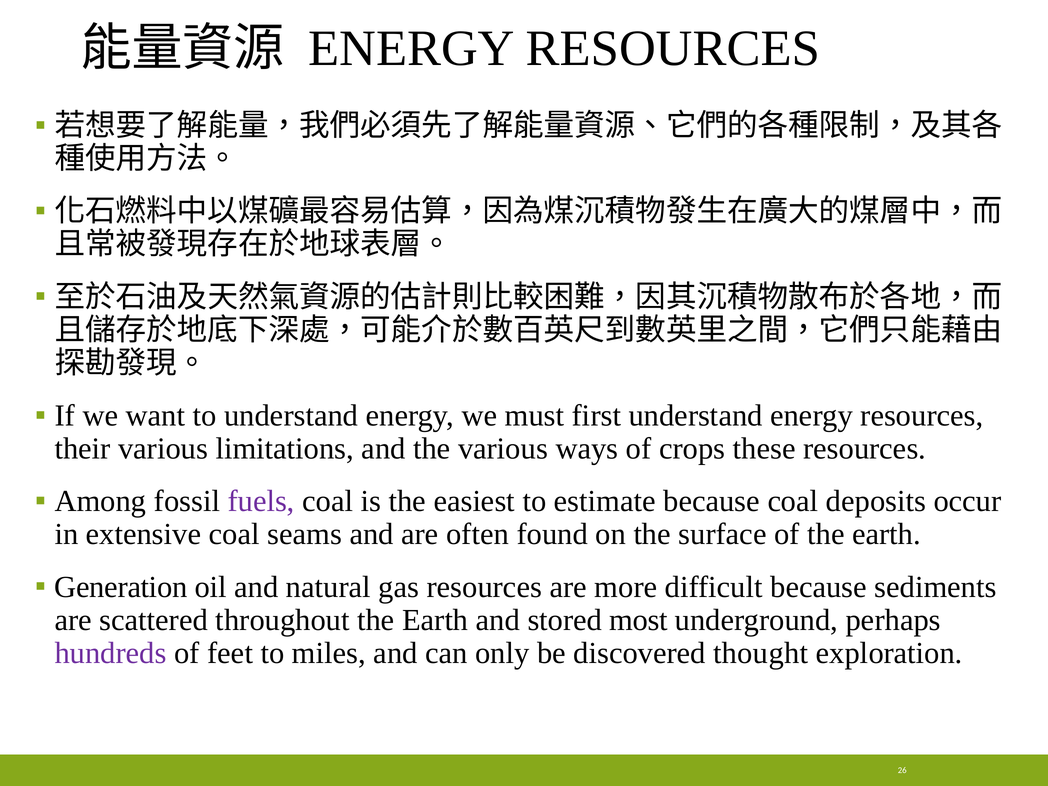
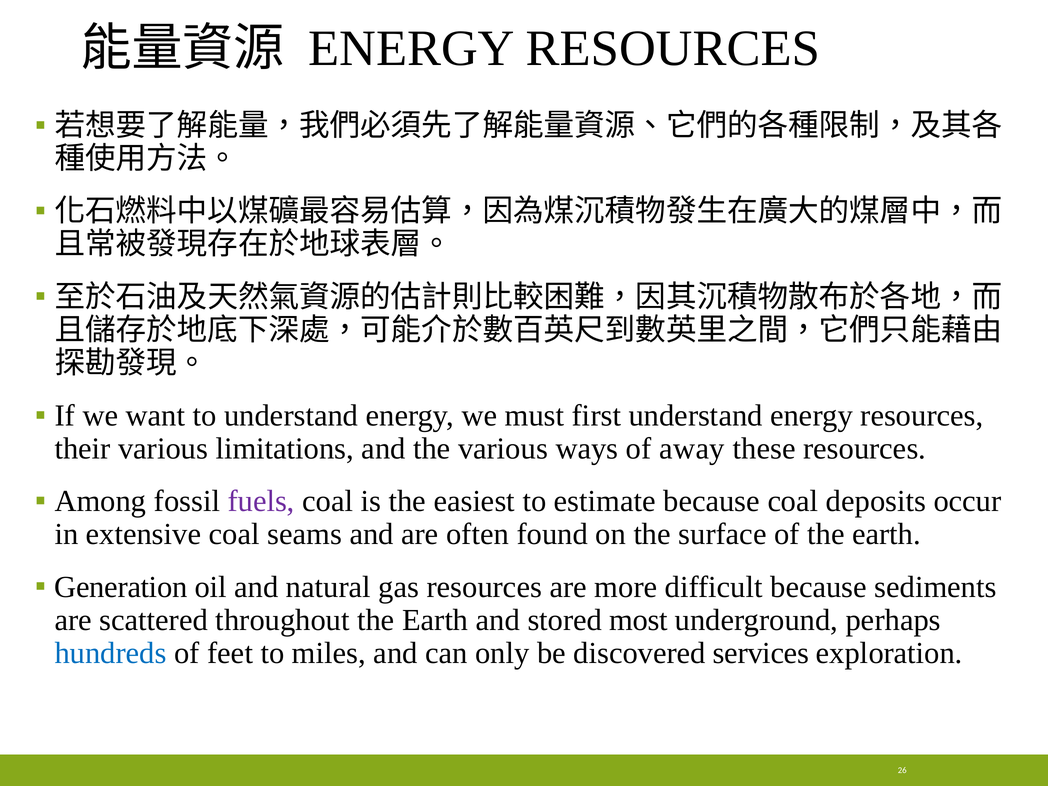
crops: crops -> away (692, 449)
hundreds colour: purple -> blue (111, 653)
thought: thought -> services (761, 653)
